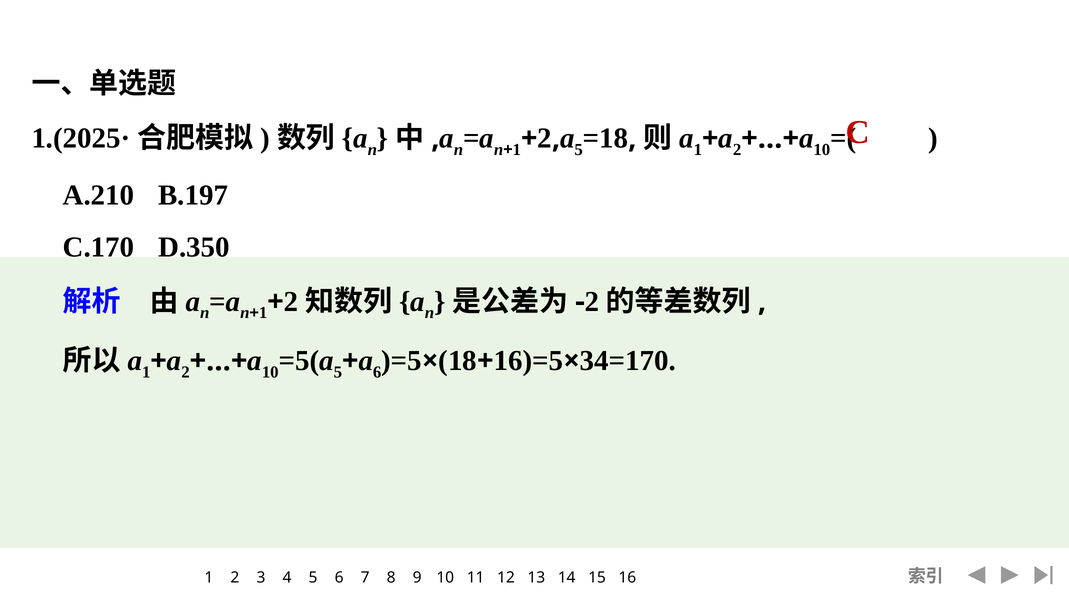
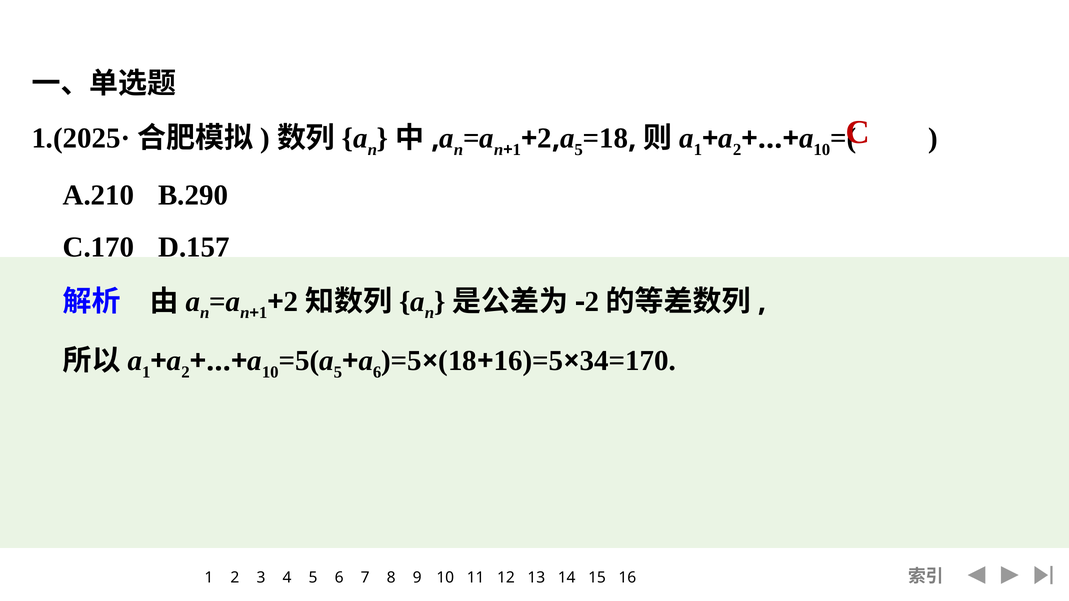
B.197: B.197 -> B.290 (193, 195)
D.350: D.350 -> D.157 (194, 247)
